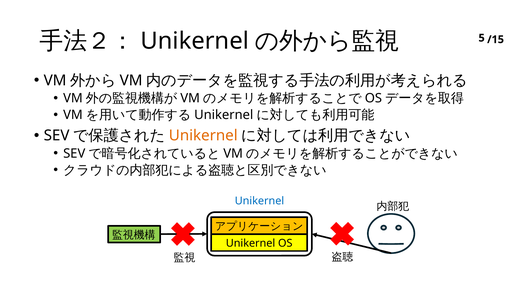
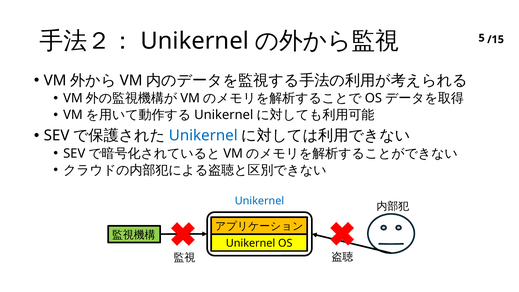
Unikernel colour: orange -> blue (203, 136)
